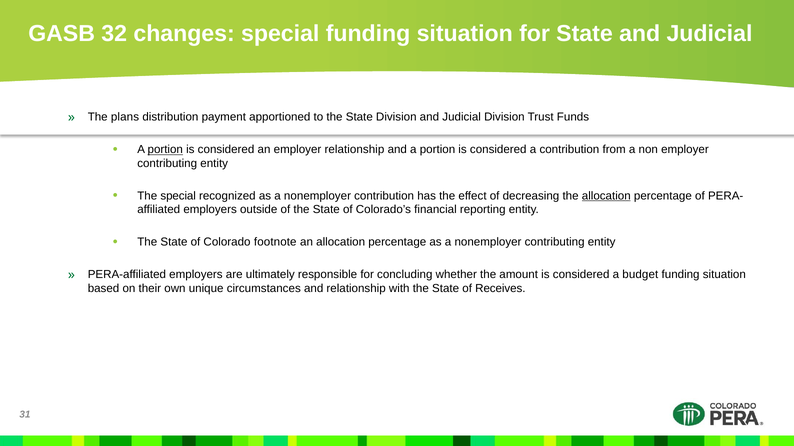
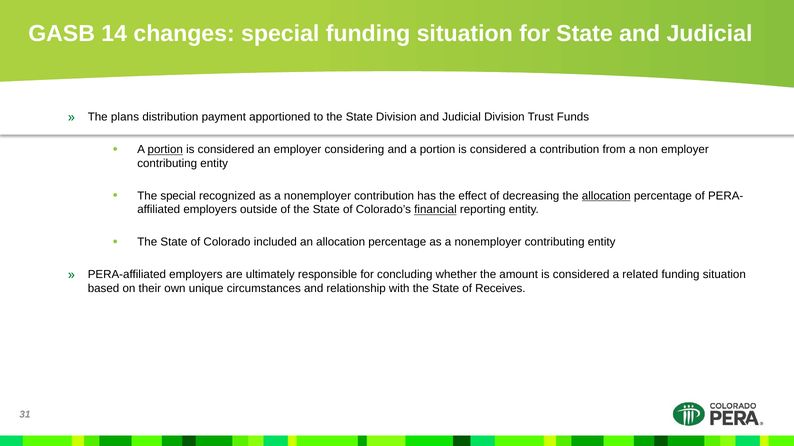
32: 32 -> 14 (114, 34)
employer relationship: relationship -> considering (354, 150)
financial underline: none -> present (435, 210)
footnote: footnote -> included (275, 242)
budget: budget -> related (640, 275)
